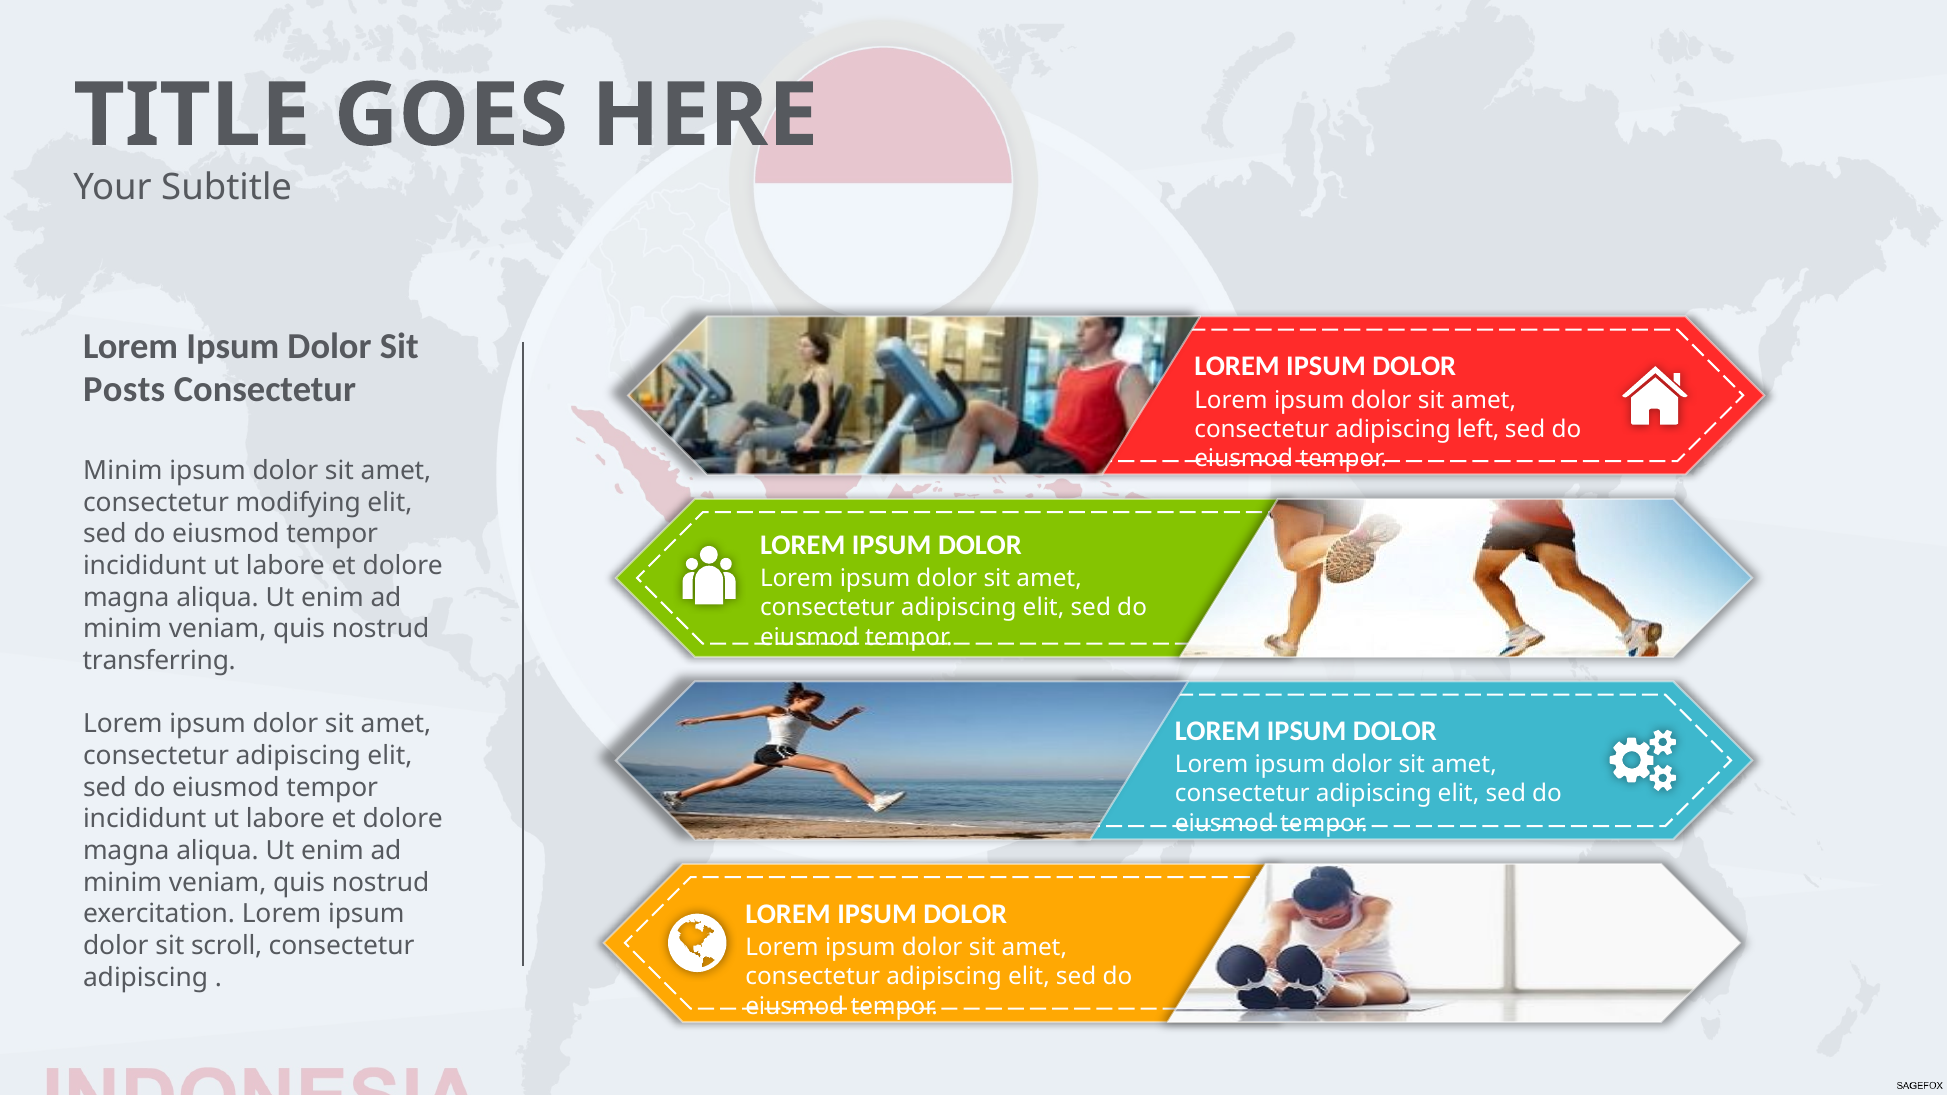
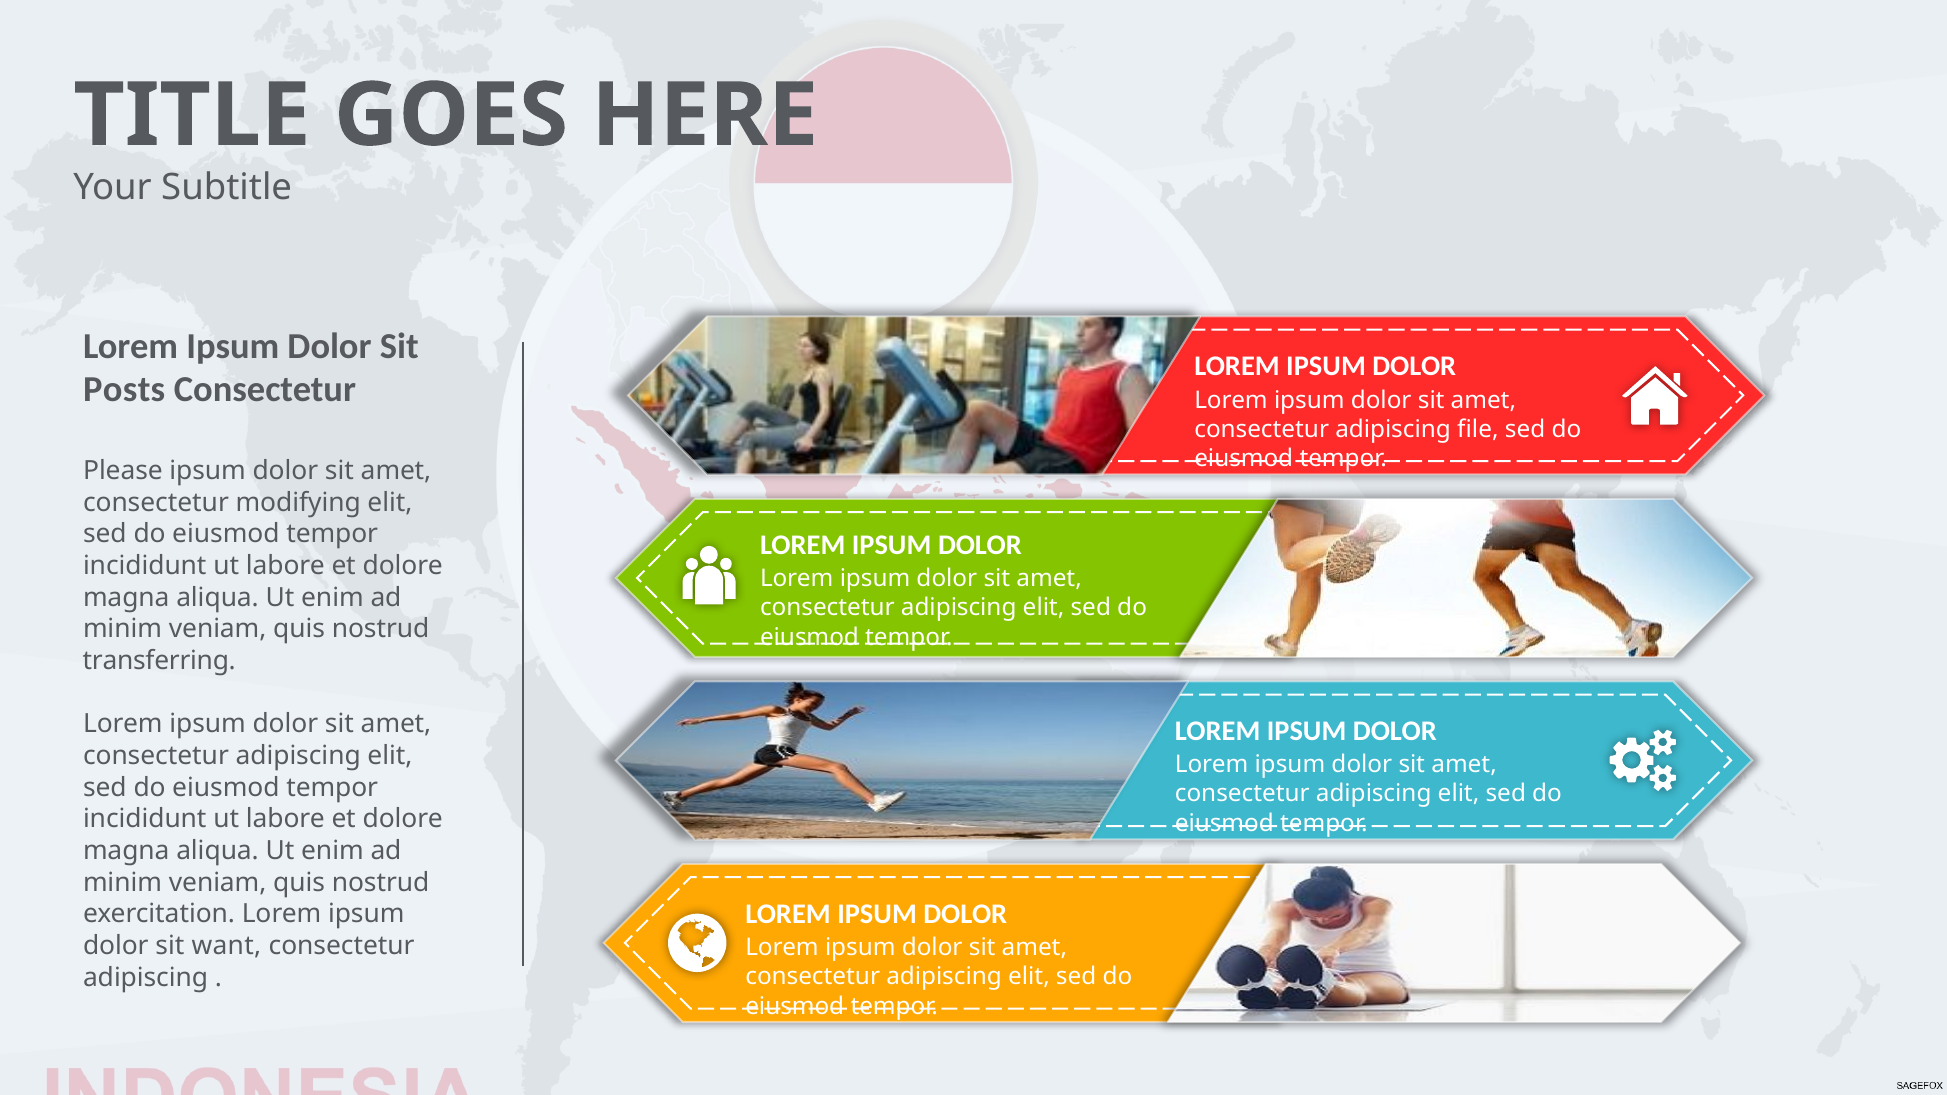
left: left -> file (1478, 430)
Minim: Minim -> Please (123, 471)
scroll: scroll -> want (226, 946)
